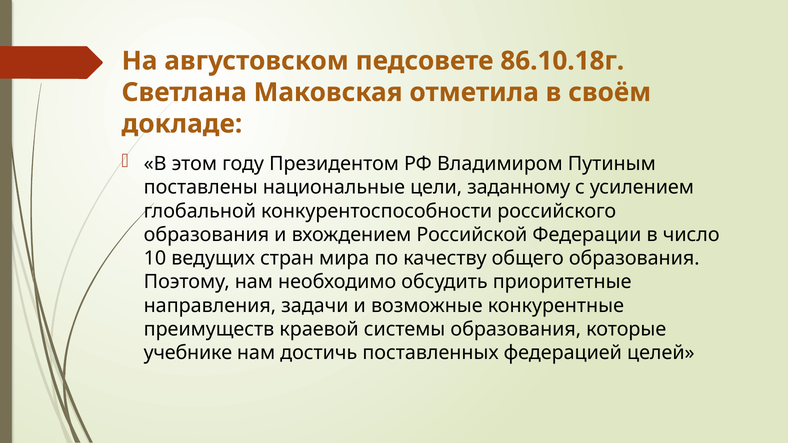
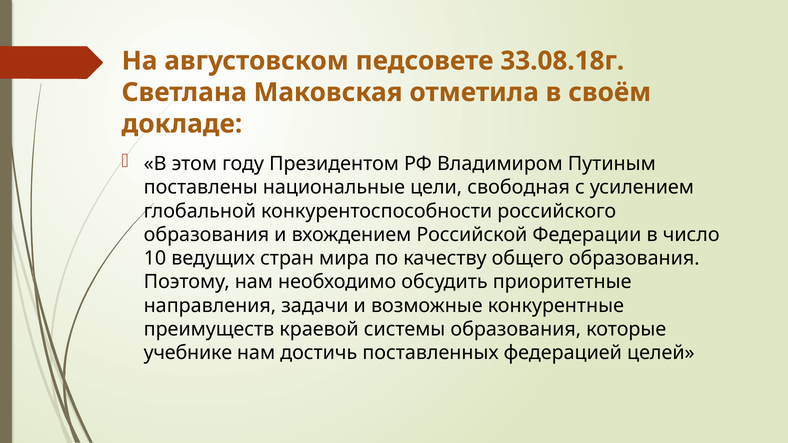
86.10.18г: 86.10.18г -> 33.08.18г (562, 61)
заданному: заданному -> свободная (519, 188)
